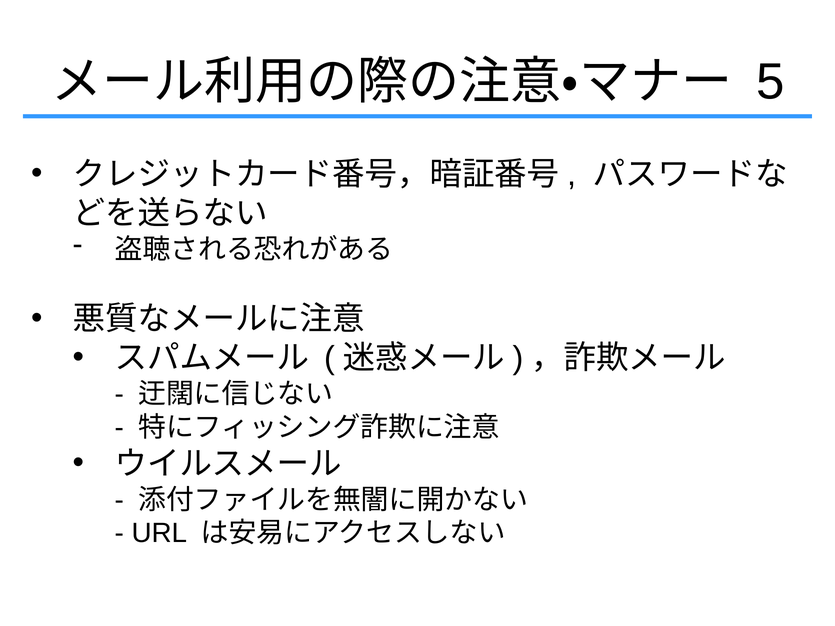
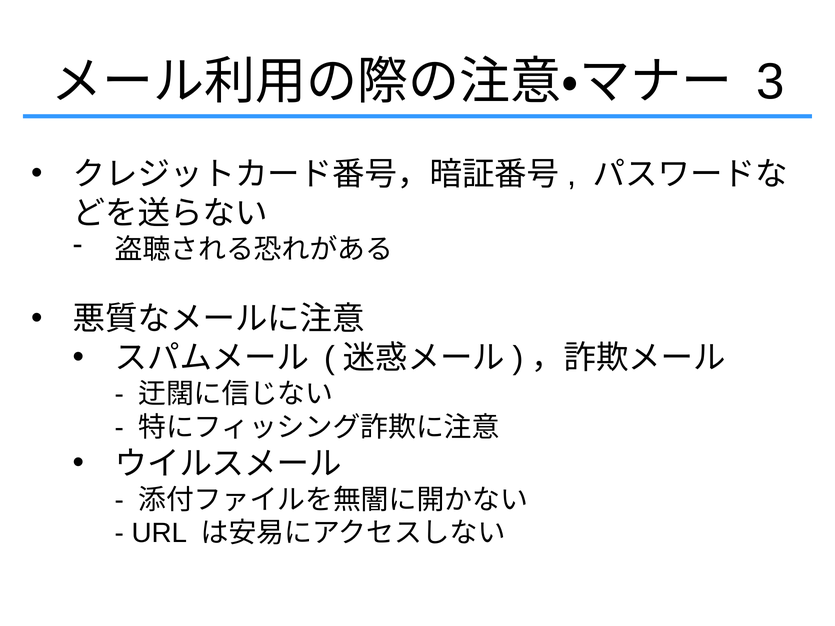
5: 5 -> 3 (770, 82)
